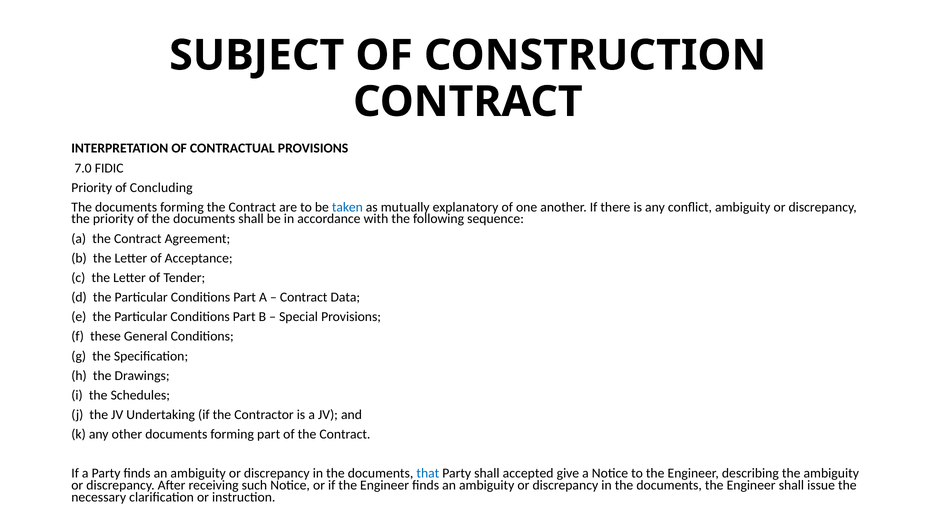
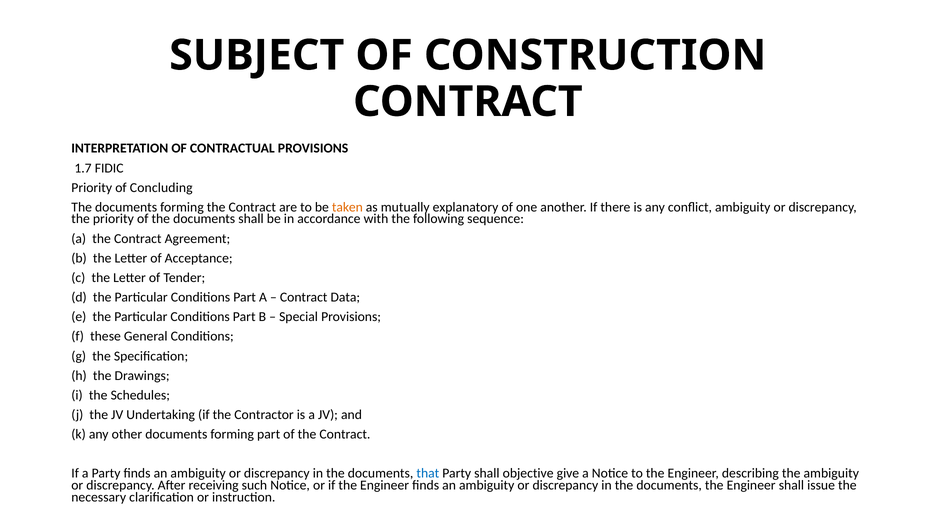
7.0: 7.0 -> 1.7 (83, 168)
taken colour: blue -> orange (347, 207)
accepted: accepted -> objective (528, 474)
